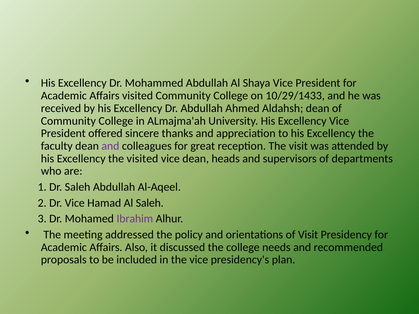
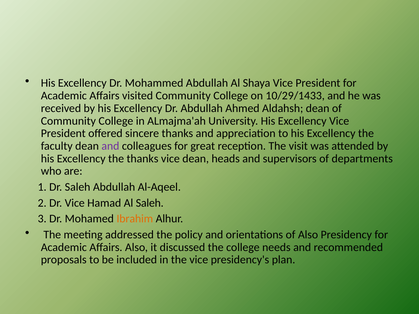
the visited: visited -> thanks (142, 159)
Ibrahim colour: purple -> orange (135, 219)
of Visit: Visit -> Also (308, 235)
